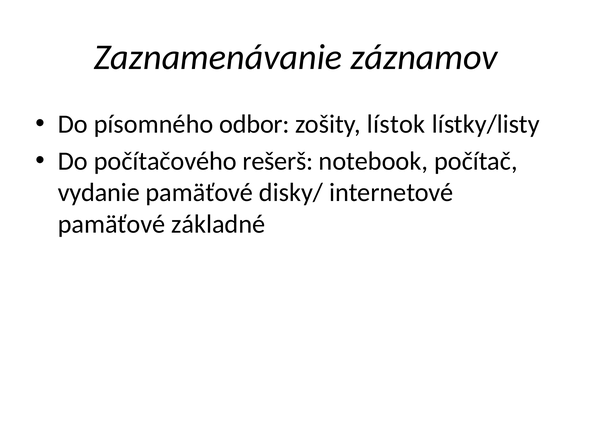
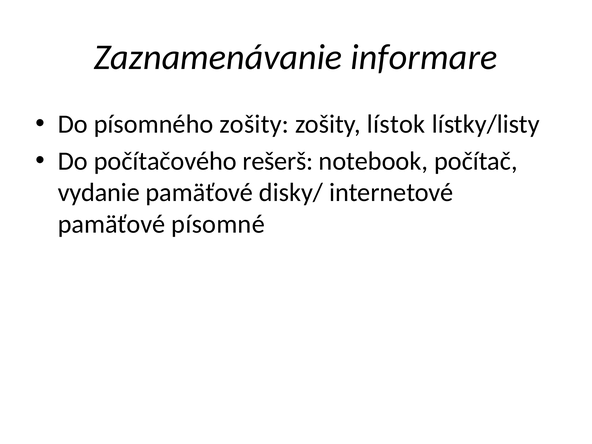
záznamov: záznamov -> informare (424, 57)
písomného odbor: odbor -> zošity (254, 124)
základné: základné -> písomné (218, 224)
